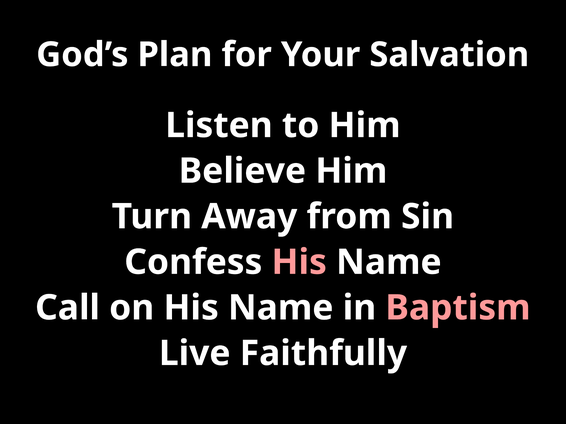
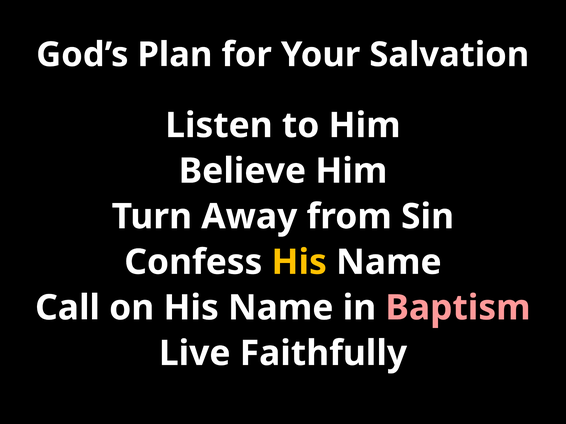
His colour: pink -> yellow (299, 262)
